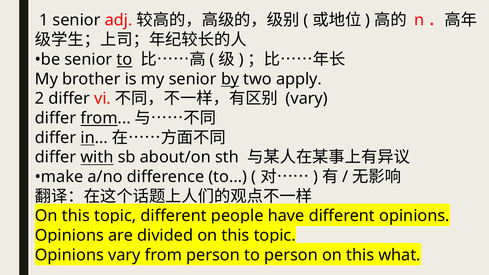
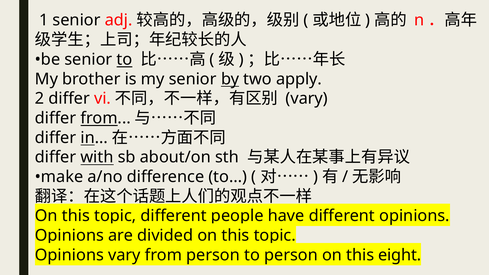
what: what -> eight (400, 255)
